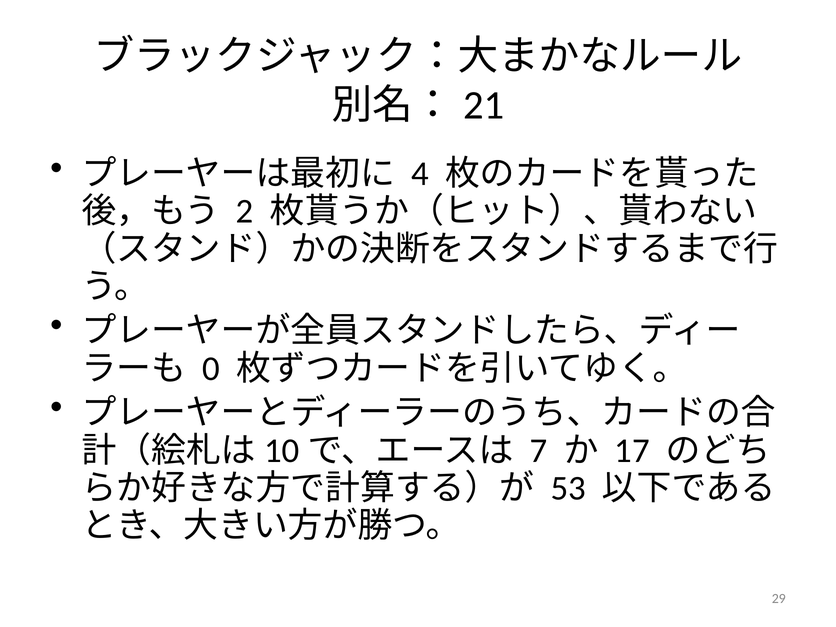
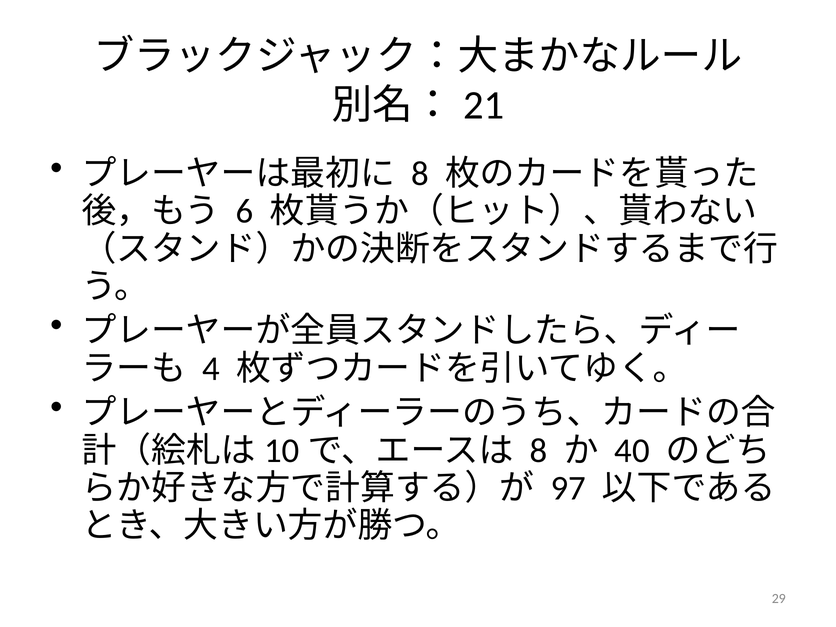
4: 4 -> 8 (420, 174)
2: 2 -> 6 (245, 211)
0: 0 -> 4 (211, 369)
7: 7 -> 8 (538, 451)
17: 17 -> 40 (632, 451)
53: 53 -> 97 (568, 488)
